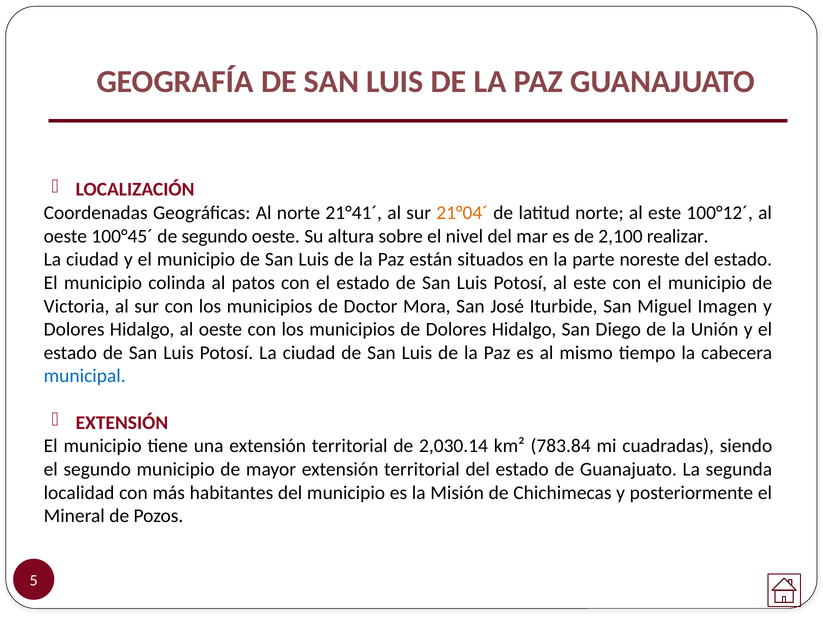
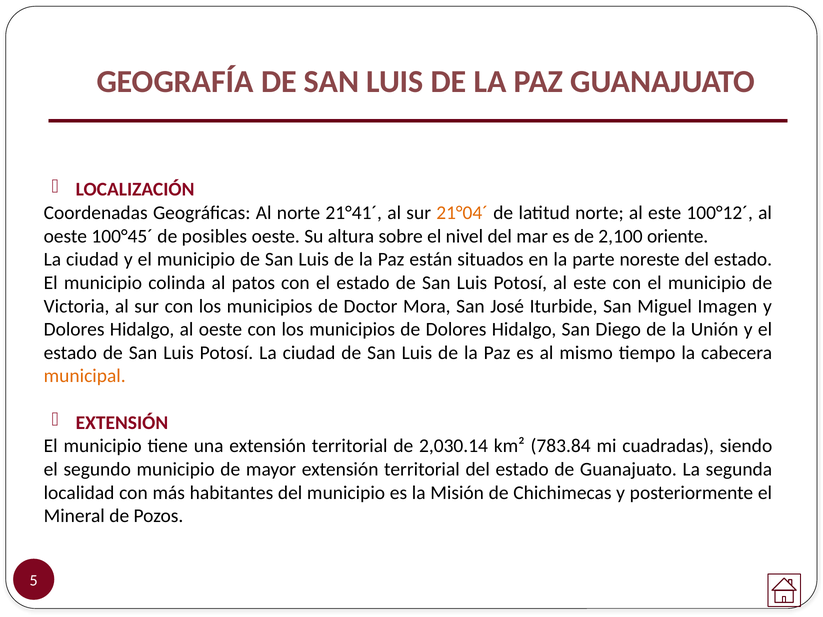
de segundo: segundo -> posibles (214, 236)
realizar: realizar -> oriente (678, 236)
municipal colour: blue -> orange (85, 376)
